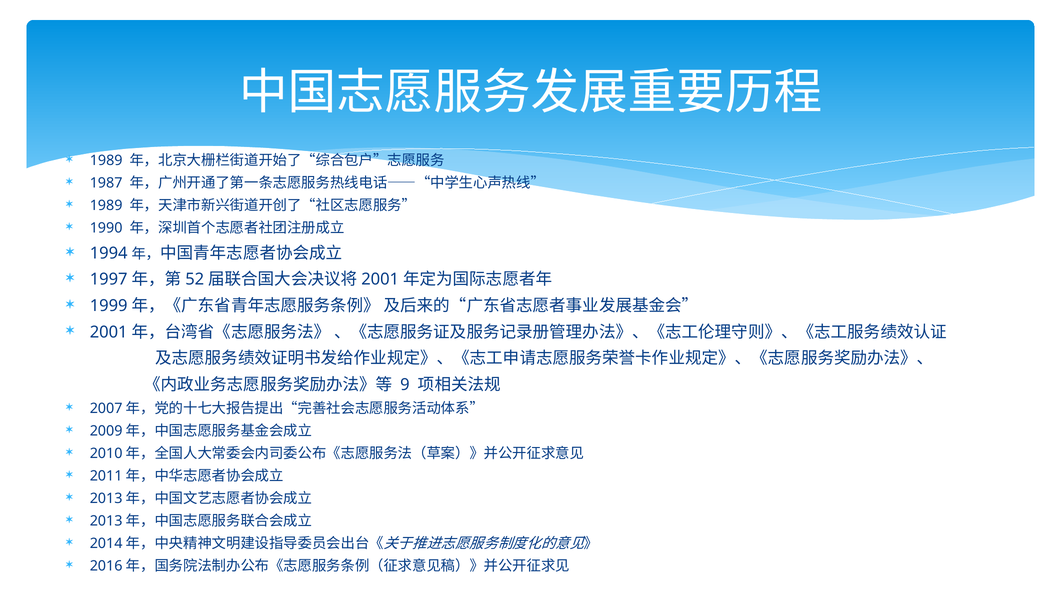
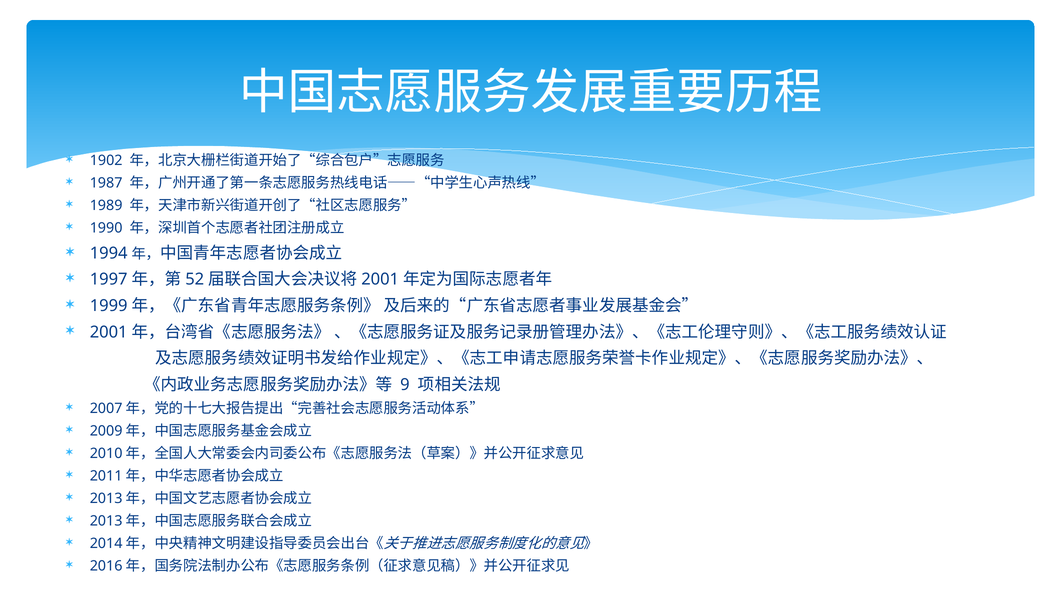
1989: 1989 -> 1902 (106, 161)
